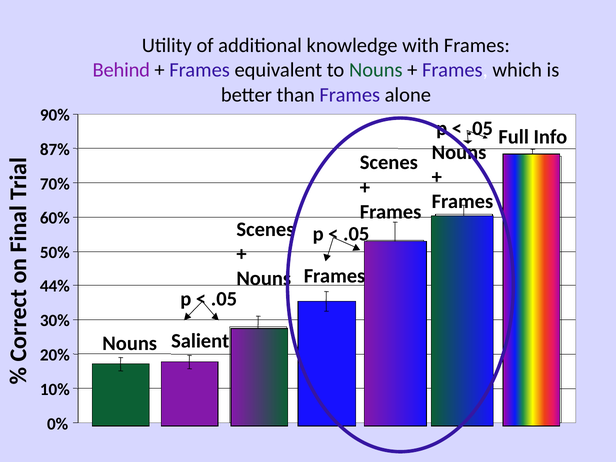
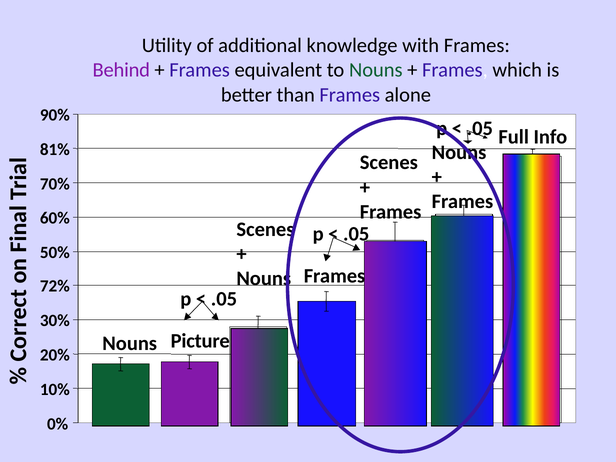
87%: 87% -> 81% (55, 150)
44%: 44% -> 72% (55, 286)
Salient: Salient -> Picture (200, 341)
